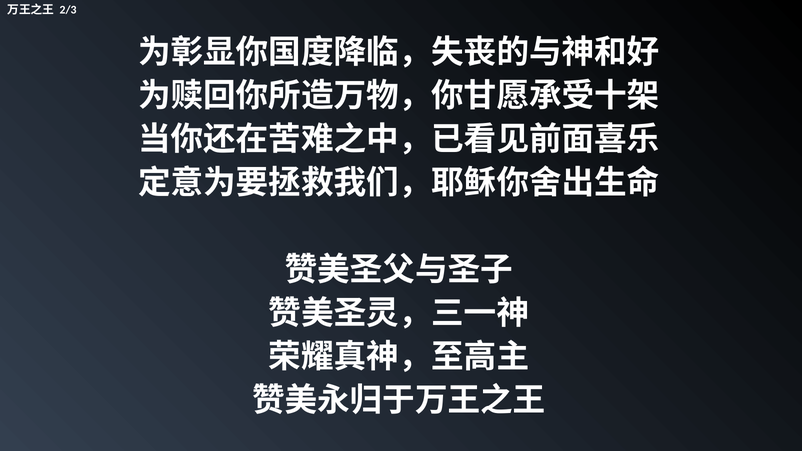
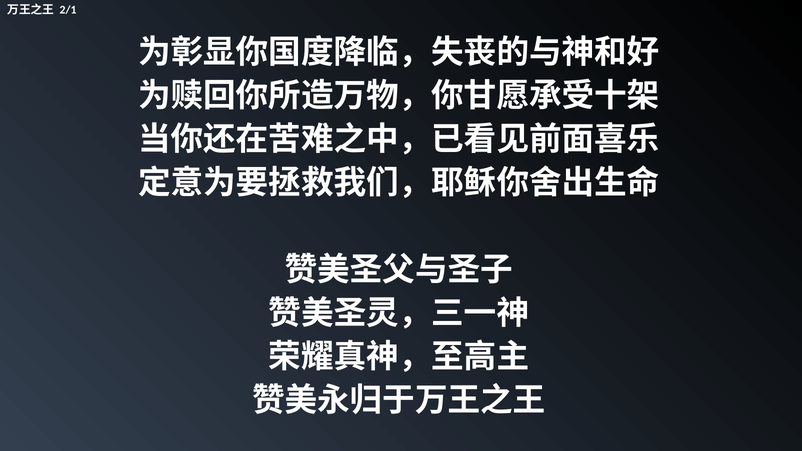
2/3: 2/3 -> 2/1 (68, 10)
